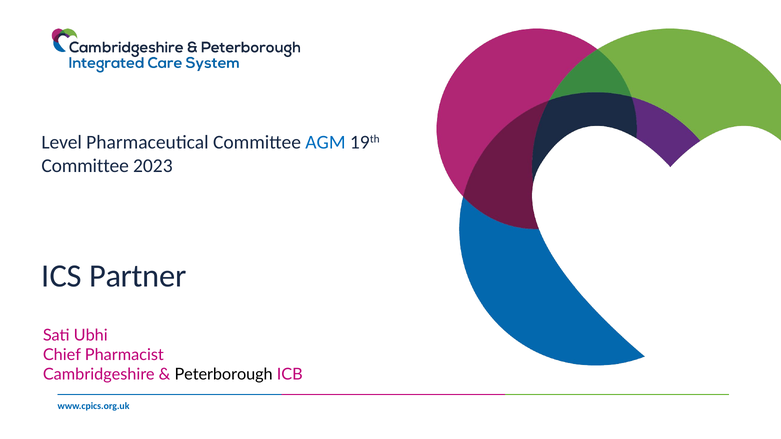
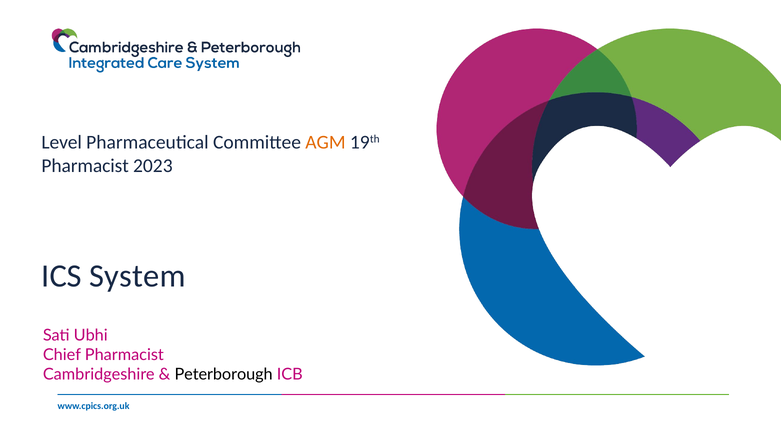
AGM colour: blue -> orange (325, 142)
Committee: Committee -> Pharmacist (85, 166)
Partner: Partner -> System (137, 276)
